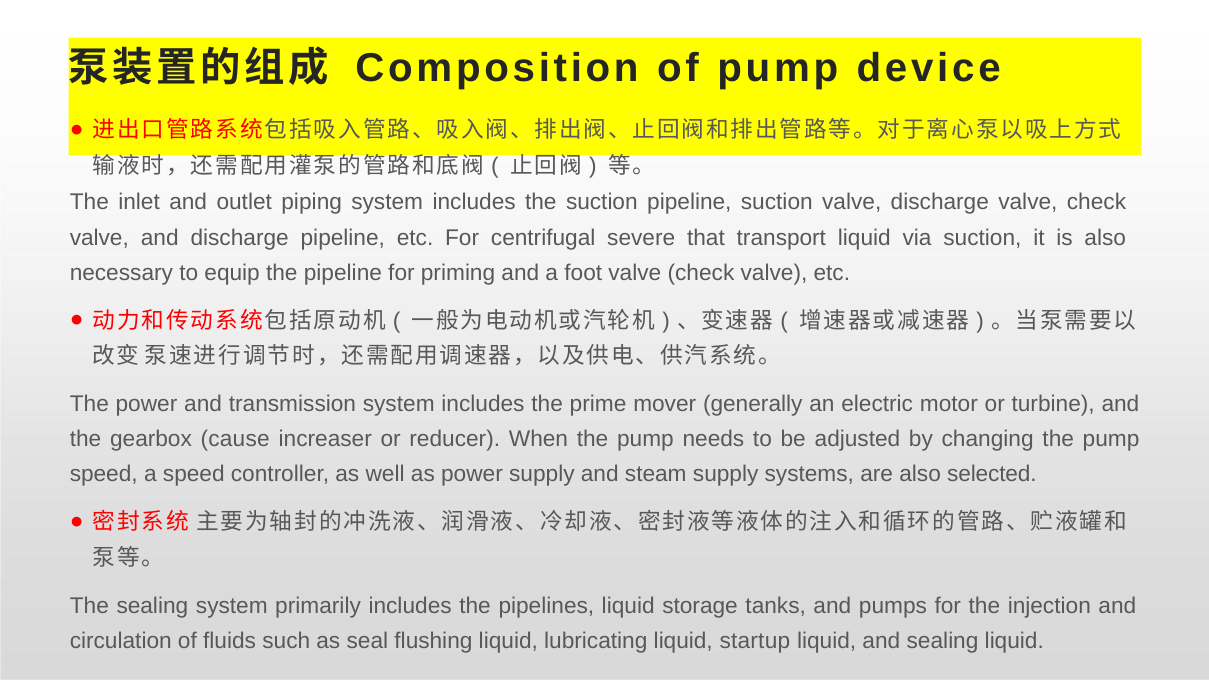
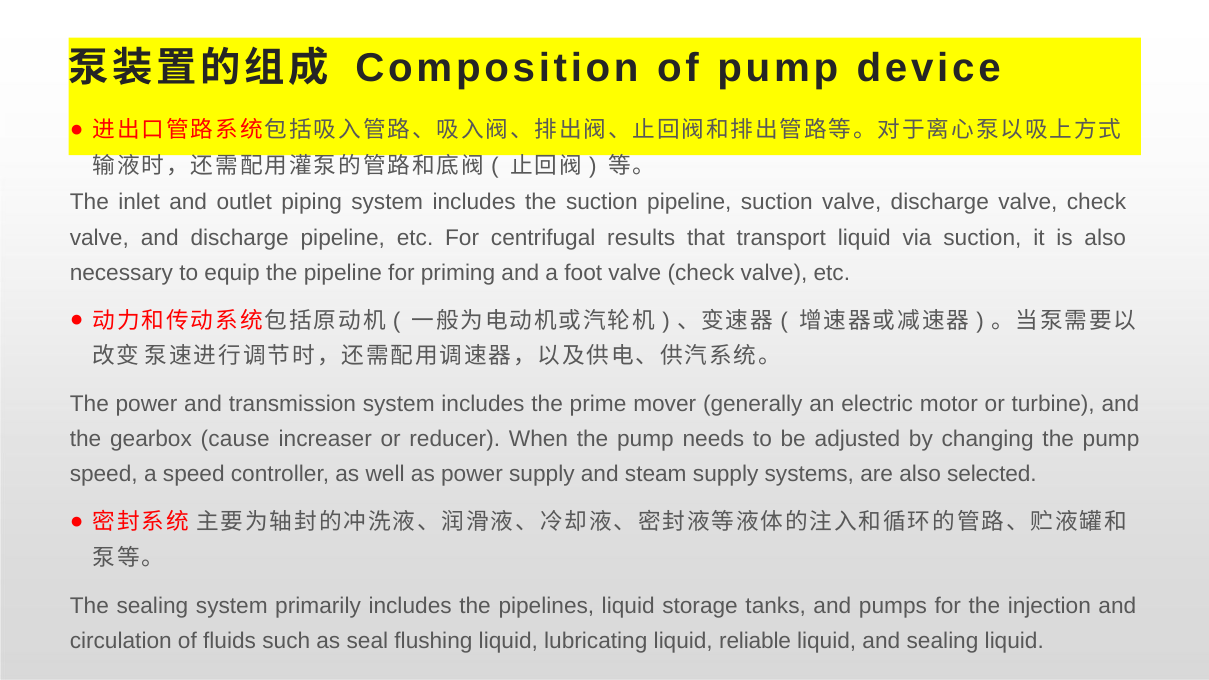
severe: severe -> results (641, 238)
startup: startup -> reliable (755, 641)
